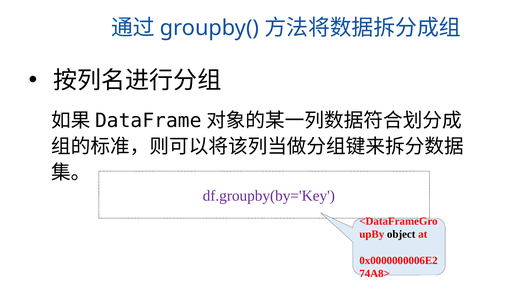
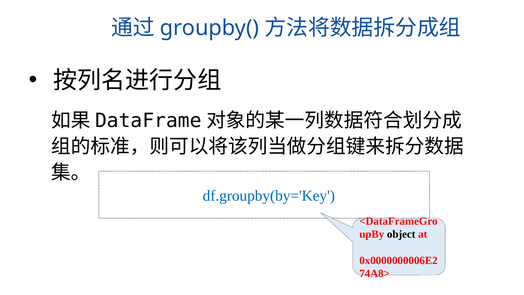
df.groupby(by='Key colour: purple -> blue (269, 195)
